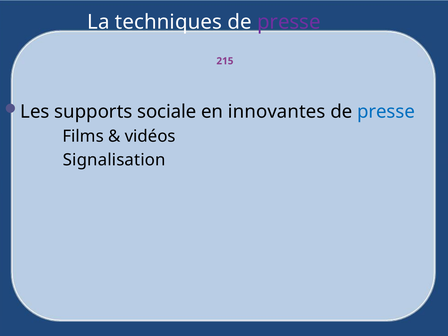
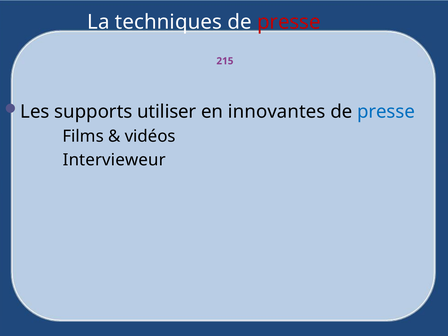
presse colour: purple -> red (289, 22)
sociale: sociale -> utiliser (167, 112)
Signalisation: Signalisation -> Intervieweur (114, 160)
